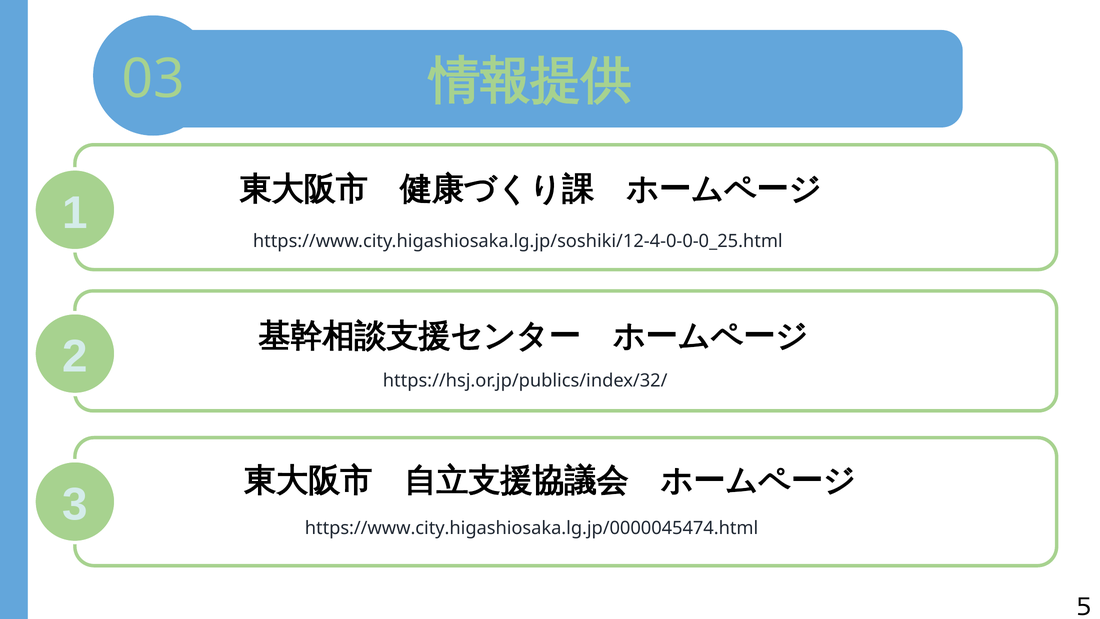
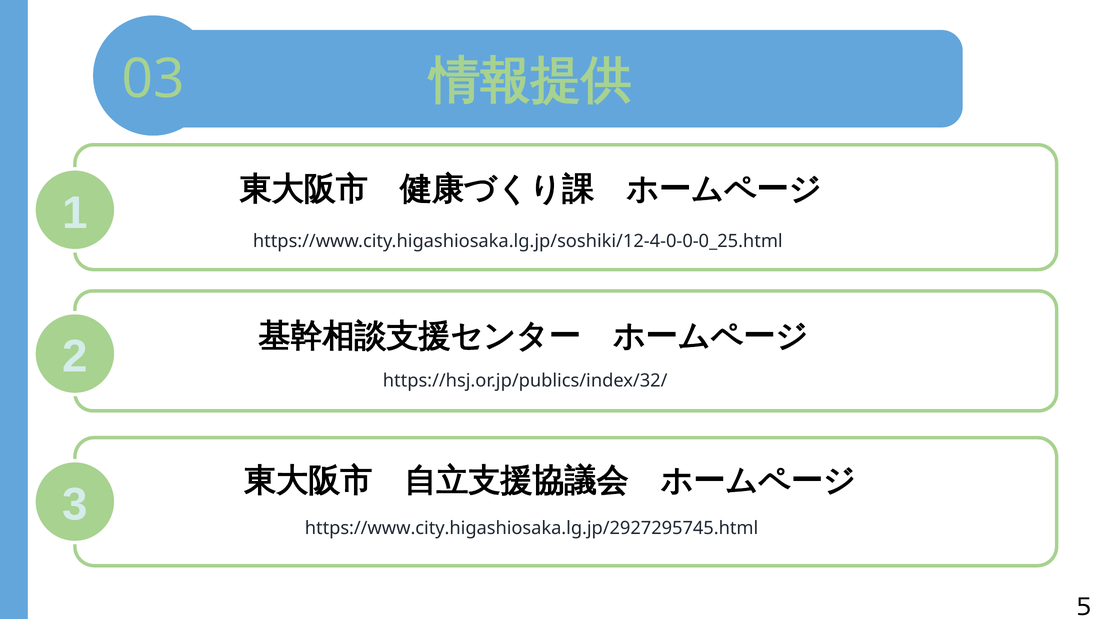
https://www.city.higashiosaka.lg.jp/0000045474.html: https://www.city.higashiosaka.lg.jp/0000045474.html -> https://www.city.higashiosaka.lg.jp/2927295745.html (532, 528)
